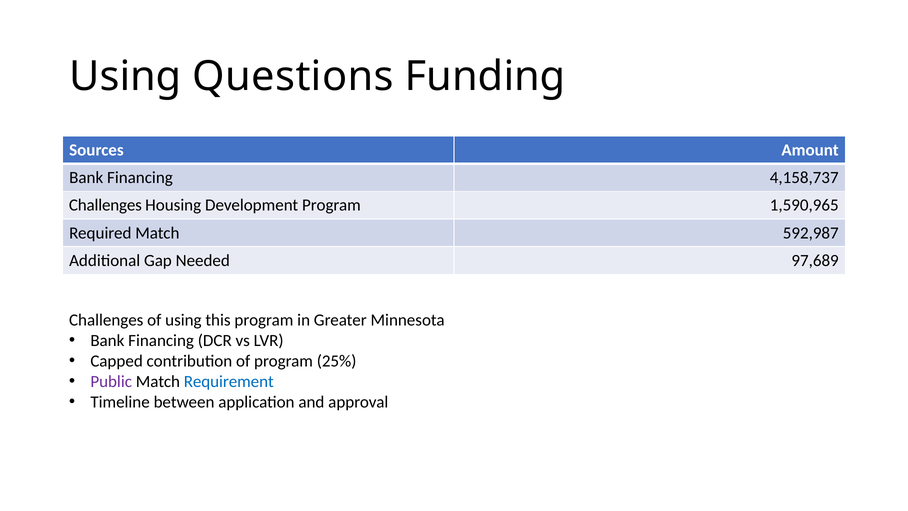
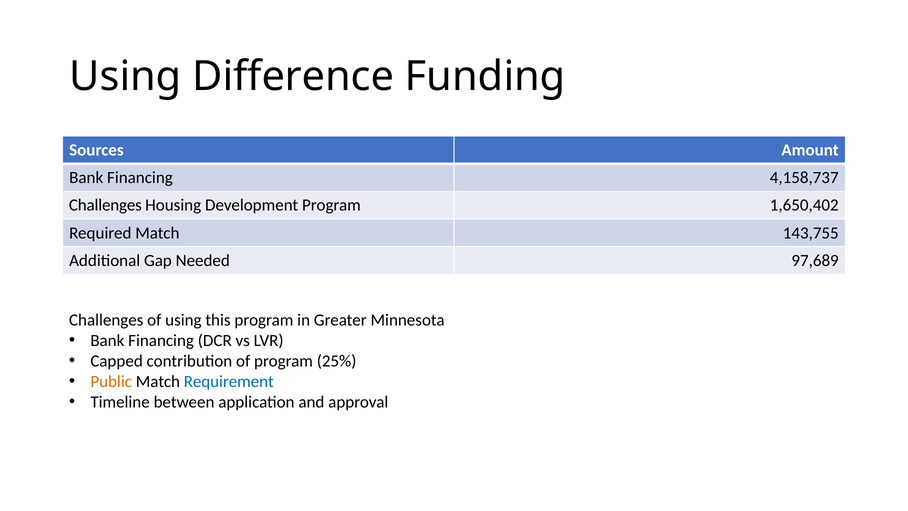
Questions: Questions -> Difference (293, 76)
1,590,965: 1,590,965 -> 1,650,402 (804, 205)
592,987: 592,987 -> 143,755 (811, 233)
Public colour: purple -> orange (111, 381)
